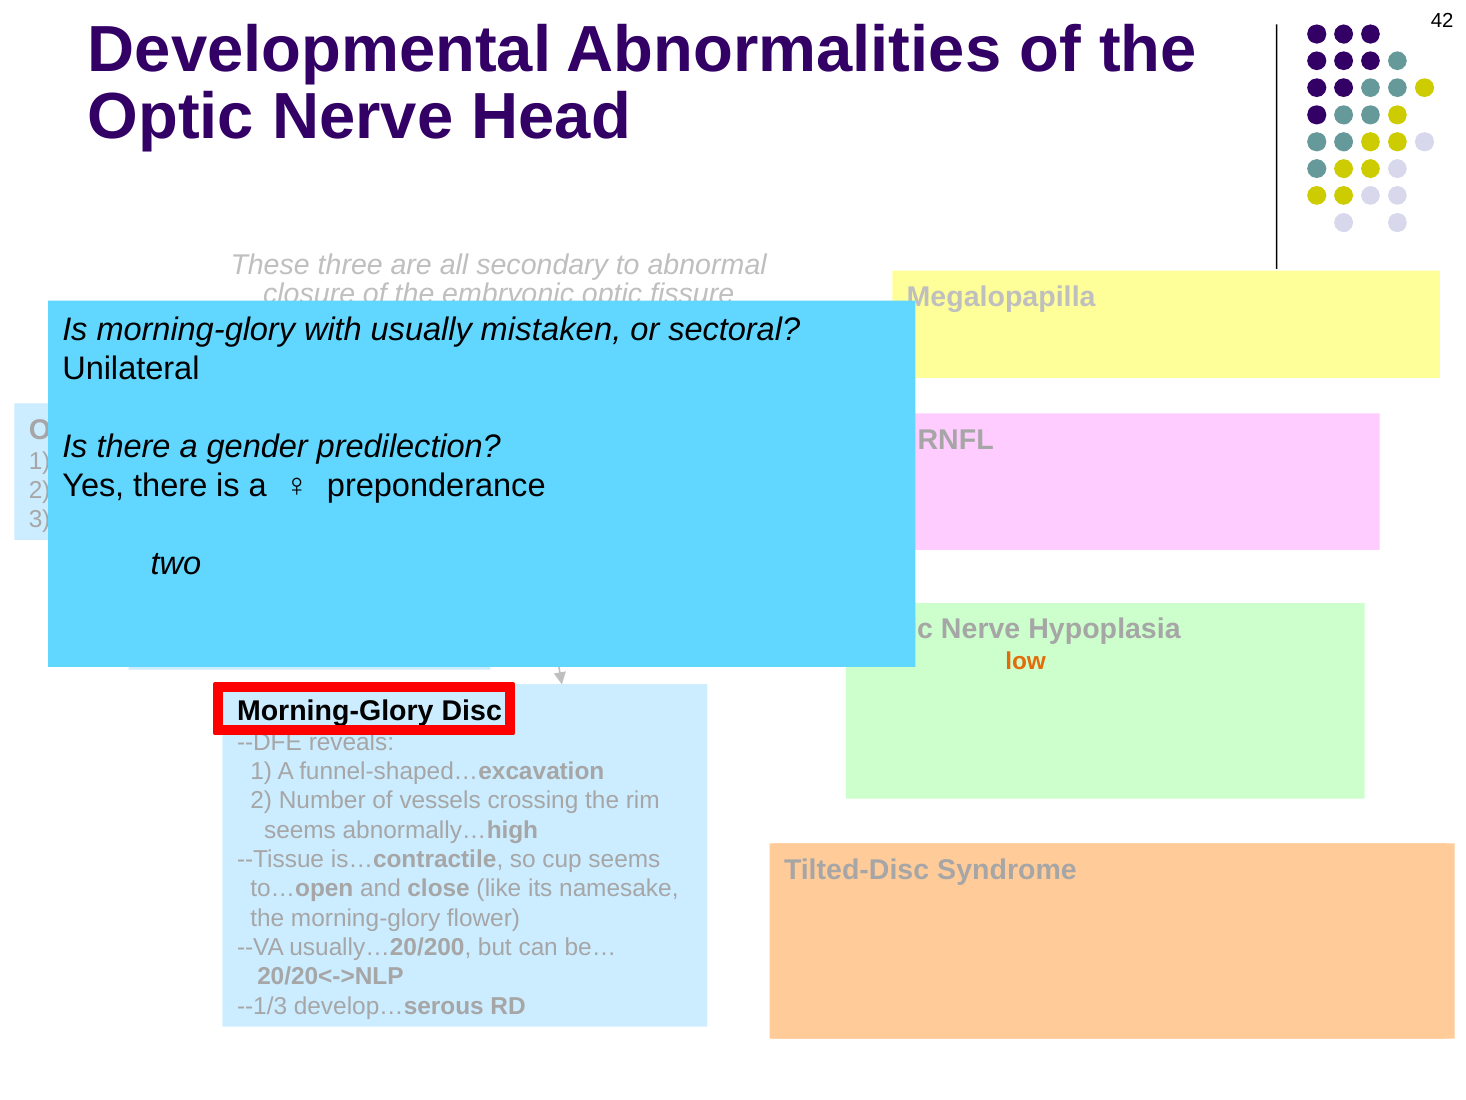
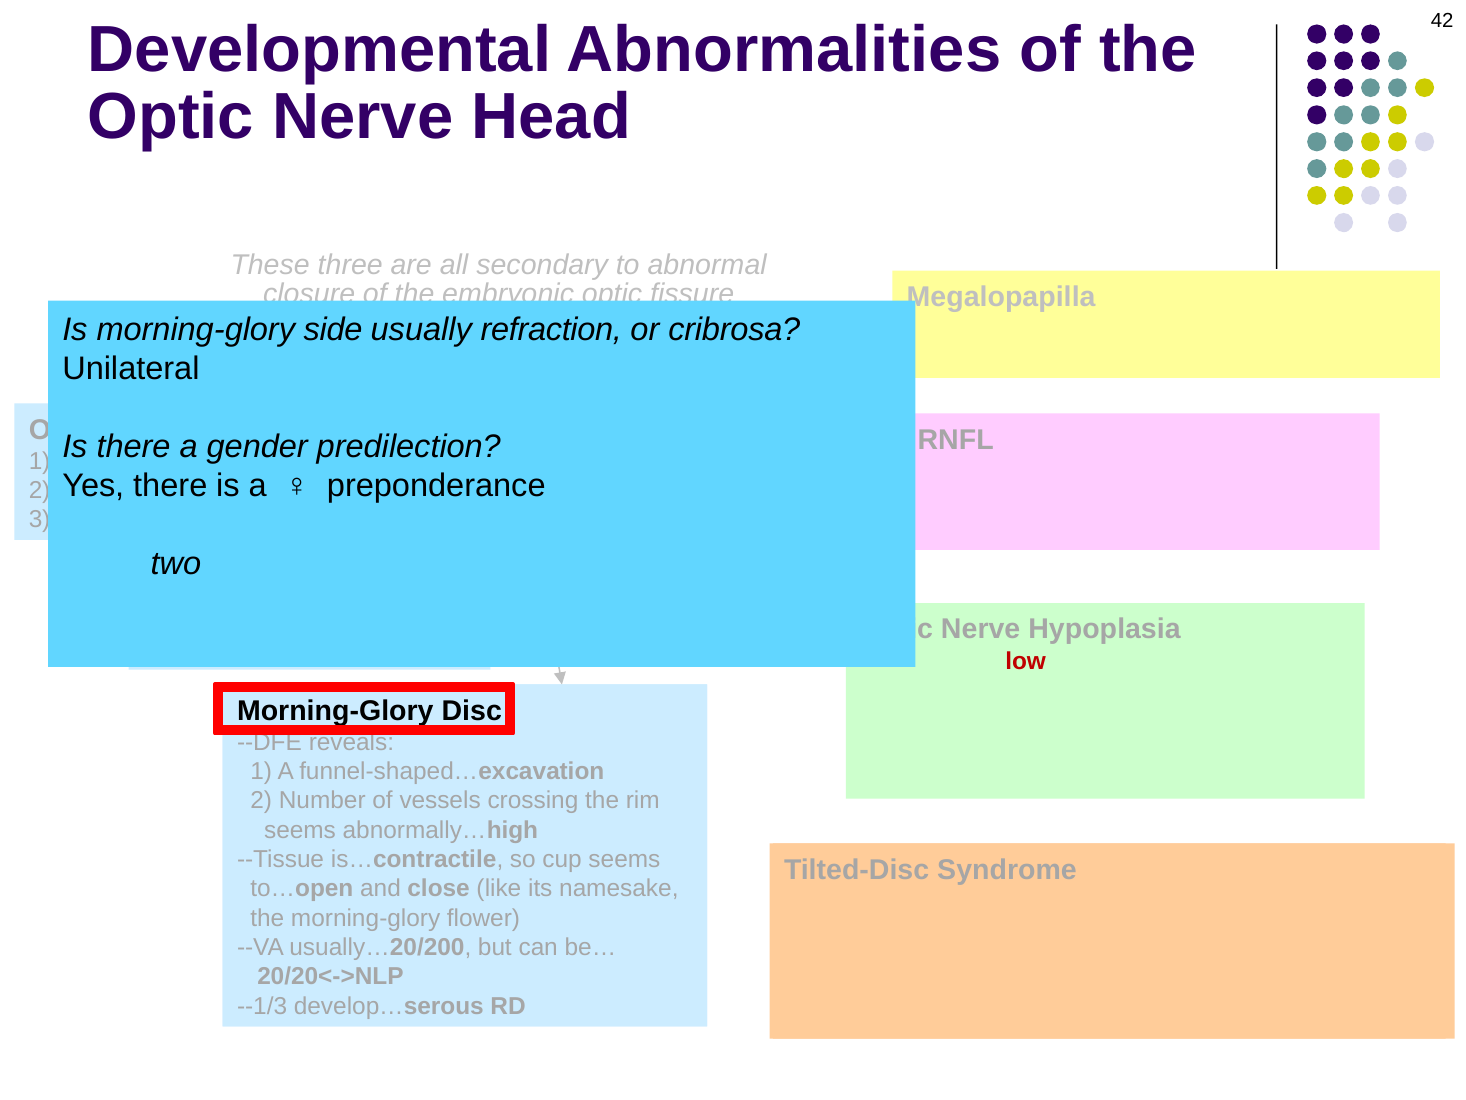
morning-glory with: with -> side (333, 329)
usually mistaken: mistaken -> refraction (551, 329)
or sectoral: sectoral -> cribrosa (734, 329)
low colour: orange -> red (1026, 661)
